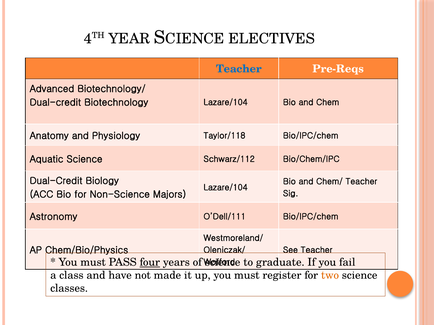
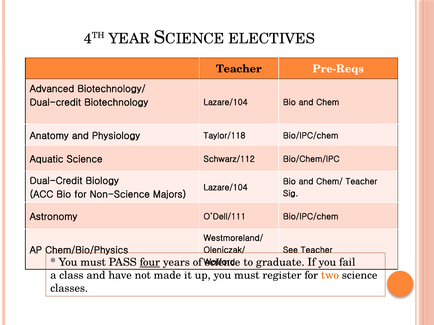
Teacher colour: blue -> black (239, 69)
